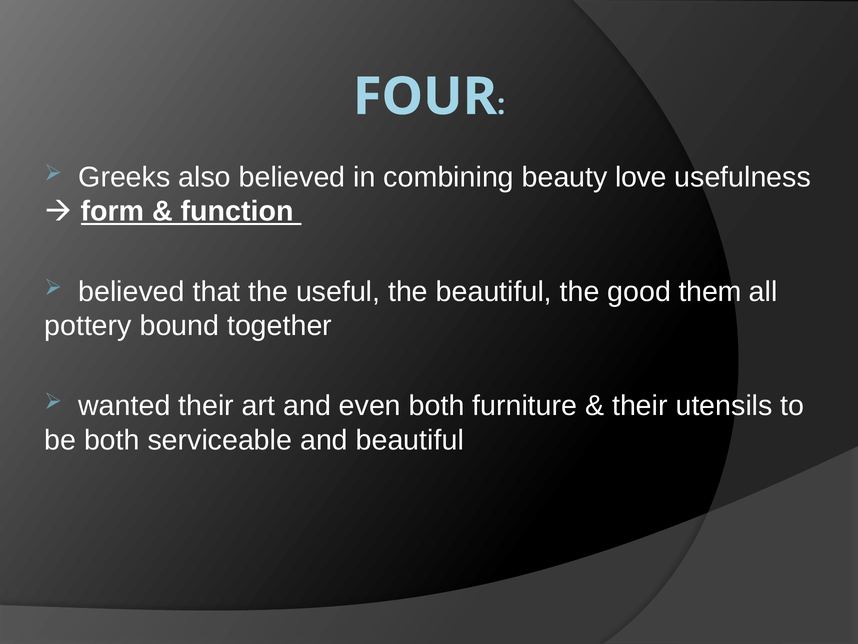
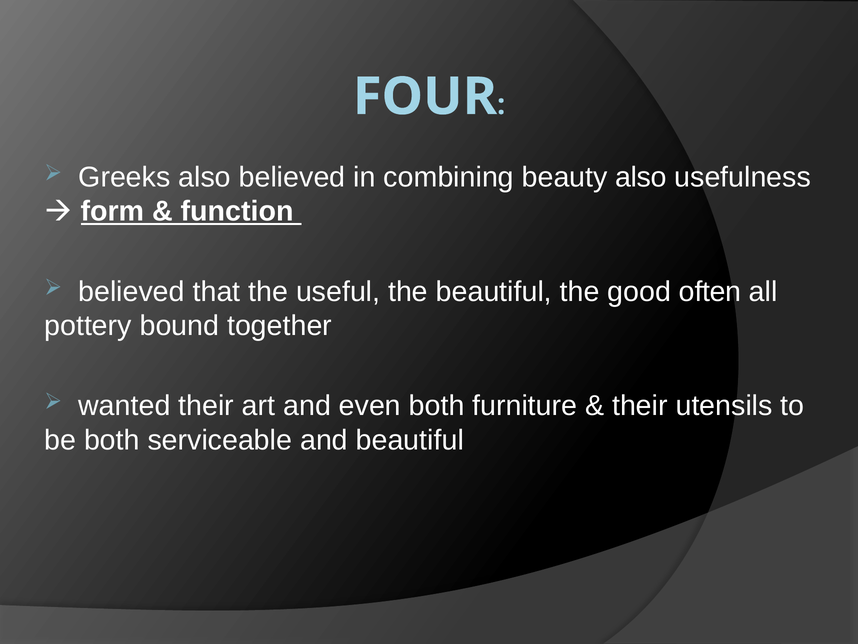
beauty love: love -> also (641, 177)
them: them -> often (710, 291)
